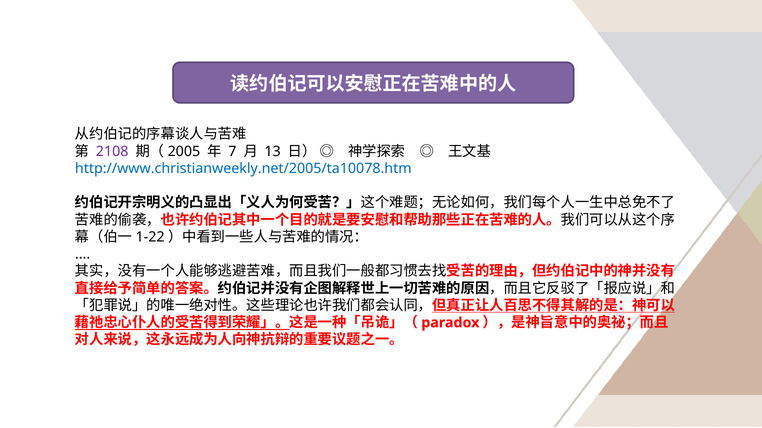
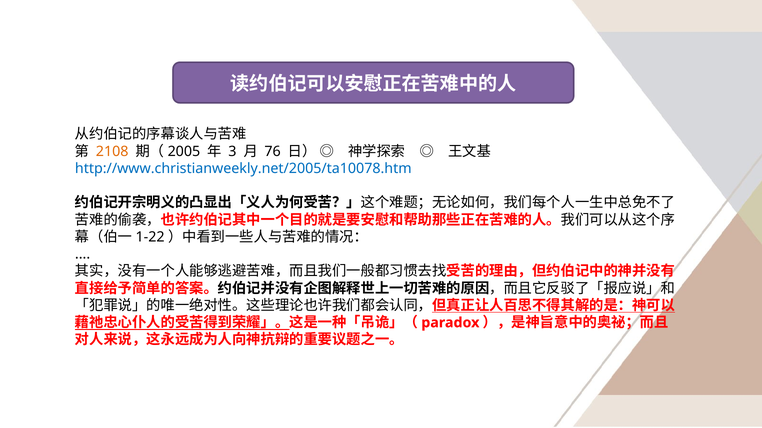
2108 colour: purple -> orange (112, 152)
7: 7 -> 3 (232, 152)
13: 13 -> 76 (273, 152)
